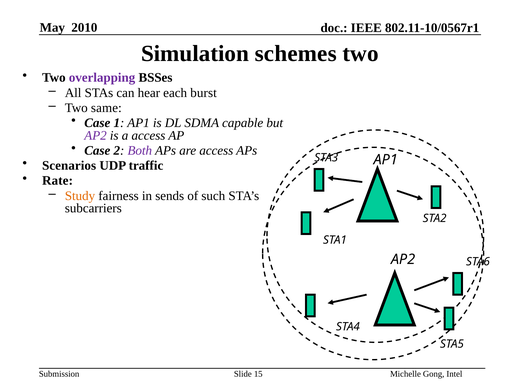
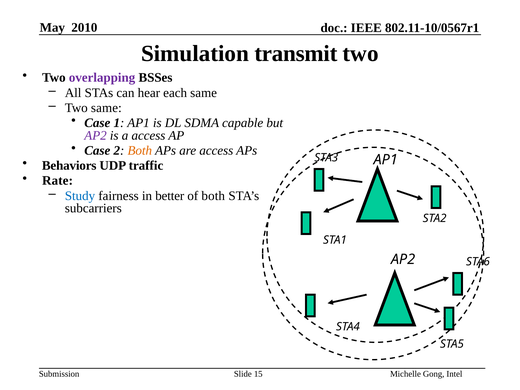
schemes: schemes -> transmit (296, 54)
each burst: burst -> same (204, 93)
Both colour: purple -> orange (140, 151)
Scenarios: Scenarios -> Behaviors (69, 166)
Study colour: orange -> blue (80, 196)
sends: sends -> better (170, 196)
of such: such -> both (213, 196)
